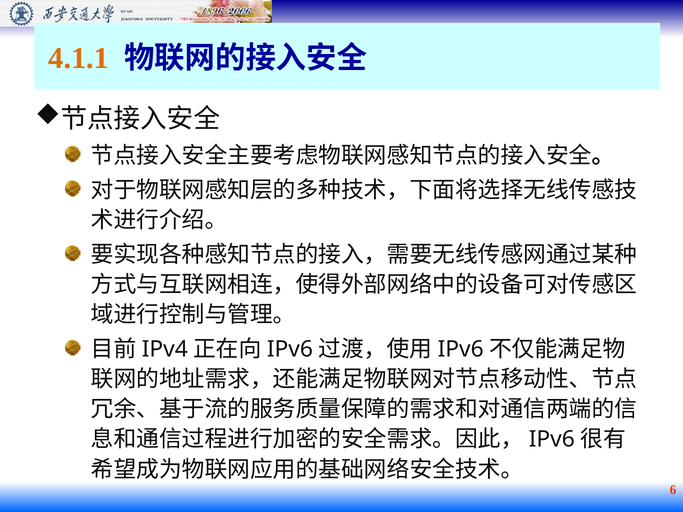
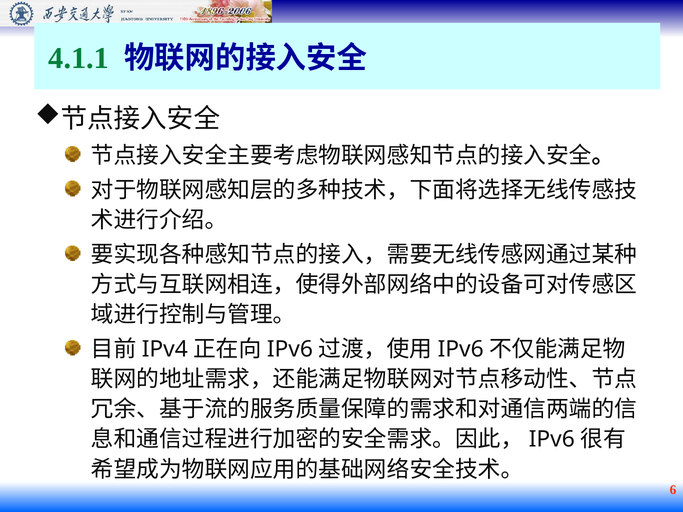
4.1.1 colour: orange -> green (79, 58)
